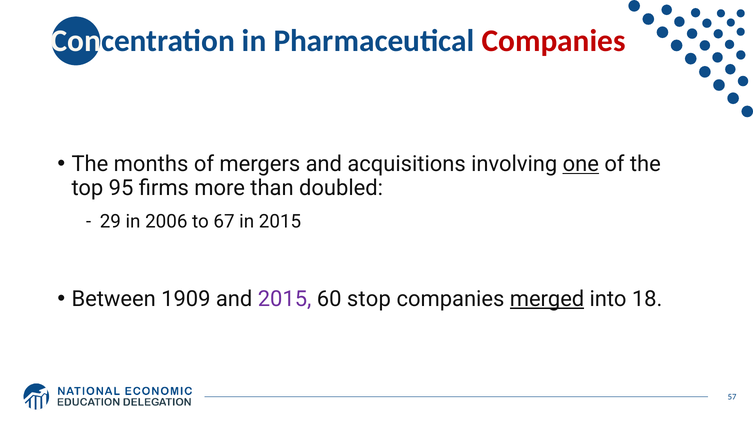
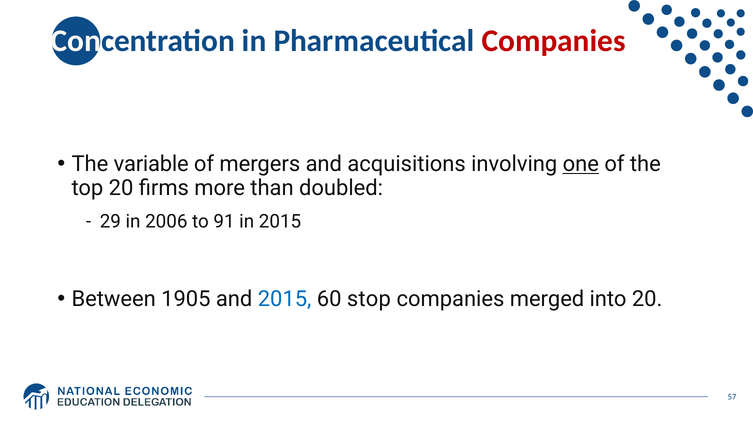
months: months -> variable (151, 164)
top 95: 95 -> 20 (121, 188)
67: 67 -> 91 (224, 221)
1909: 1909 -> 1905 (186, 299)
2015 colour: purple -> blue (285, 299)
merged underline: present -> none (547, 299)
into 18: 18 -> 20 (647, 299)
